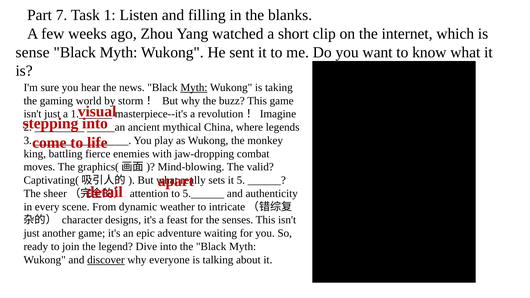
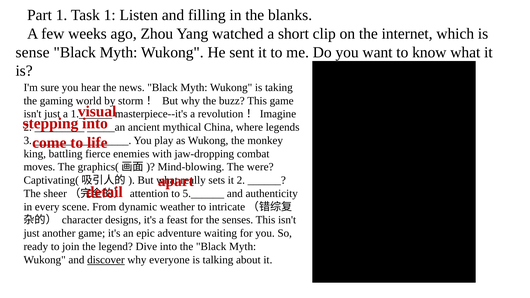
Part 7: 7 -> 1 (62, 15)
Myth underline: present -> none (194, 88)
valid: valid -> were (260, 167)
it 5: 5 -> 2 (241, 180)
